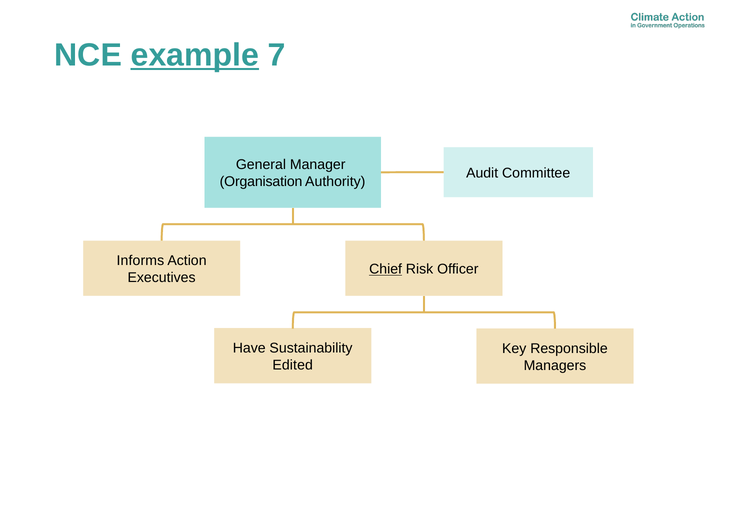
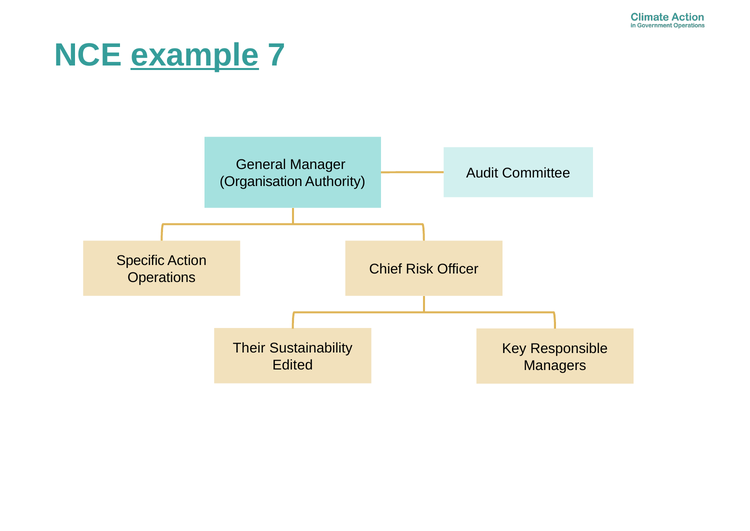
Informs: Informs -> Specific (141, 260)
Chief underline: present -> none (386, 269)
Executives: Executives -> Operations (162, 277)
Have: Have -> Their (249, 348)
